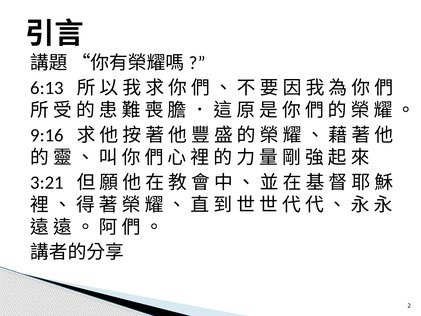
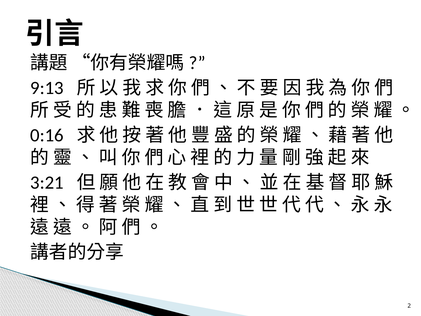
6:13: 6:13 -> 9:13 (47, 88)
9:16: 9:16 -> 0:16 (47, 135)
